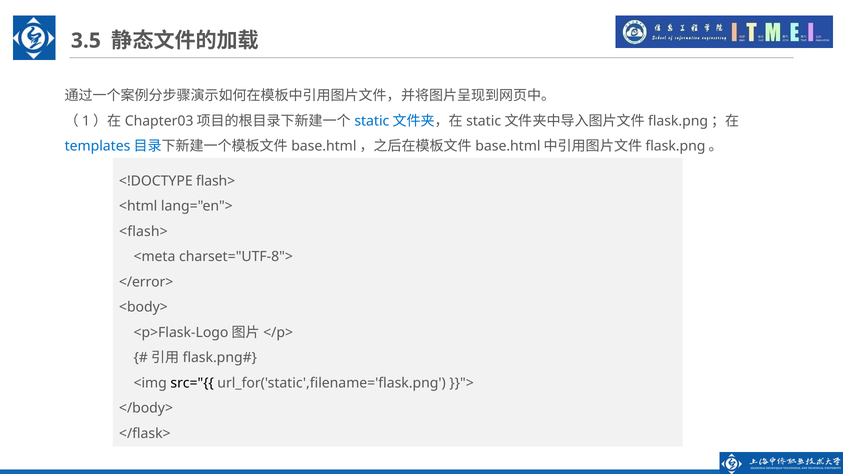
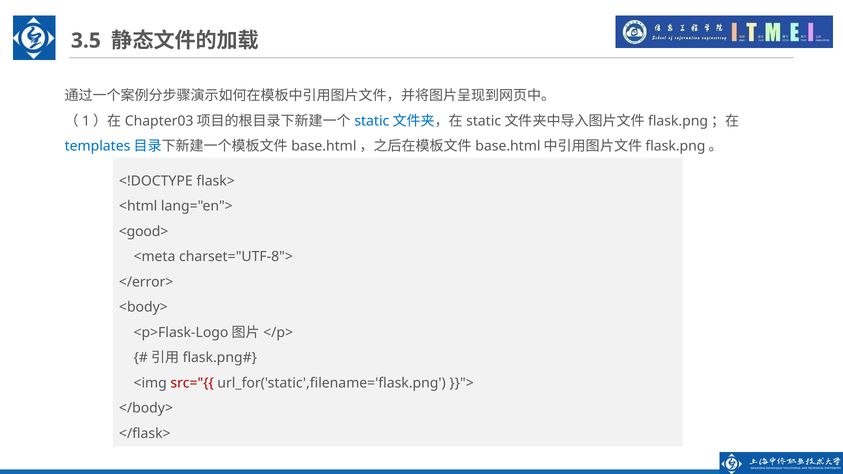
flash>: flash> -> flask> (216, 181)
<flash>: <flash> -> <good> (144, 232)
src="{{ colour: black -> red (192, 383)
